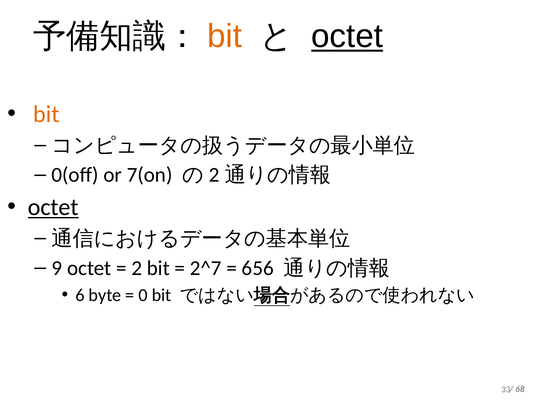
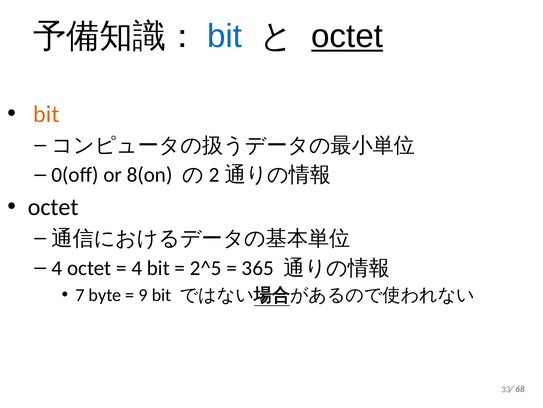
bit colour: orange -> blue (225, 36)
7(on: 7(on -> 8(on (150, 175)
octet underline: present -> none (53, 207)
9: 9 -> 4 (57, 268)
2: 2 -> 4 (137, 268)
2^7: 2^7 -> 2^5 (206, 268)
656: 656 -> 365 (258, 268)
6: 6 -> 7 (80, 295)
0: 0 -> 9 (143, 295)
